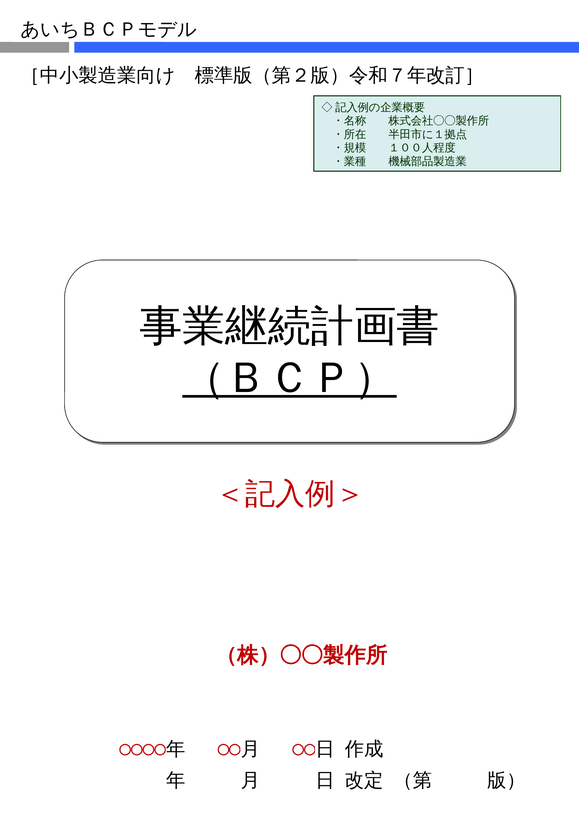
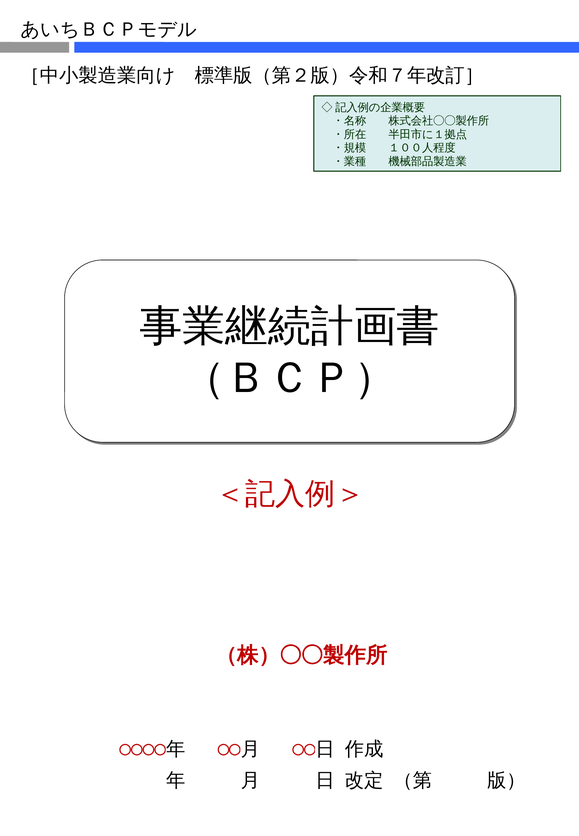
（ＢＣＰ） underline: present -> none (290, 378)
